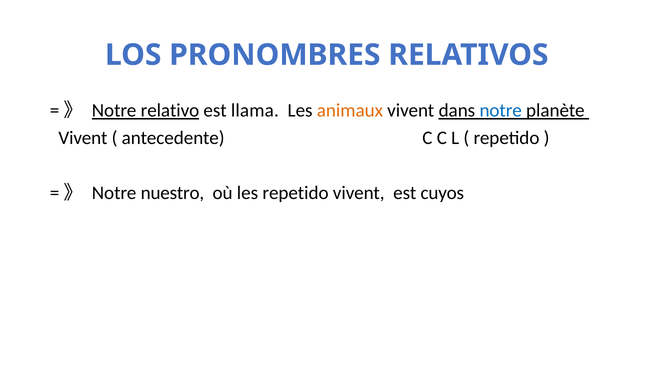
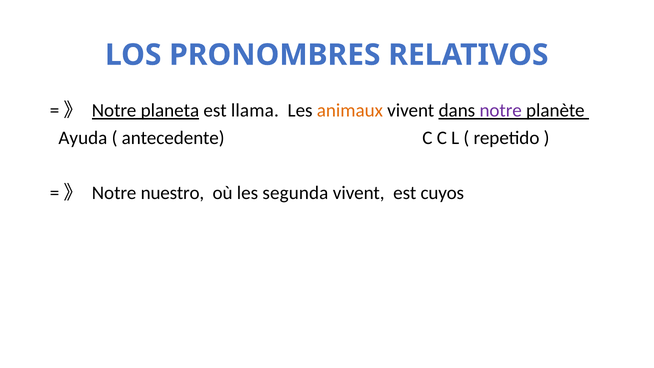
relativo: relativo -> planeta (170, 111)
notre colour: blue -> purple (501, 111)
Vivent: Vivent -> Ayuda (83, 138)
les repetido: repetido -> segunda (295, 193)
